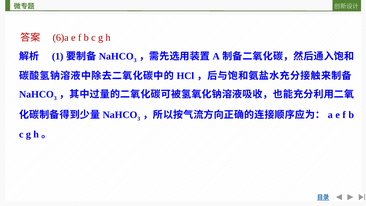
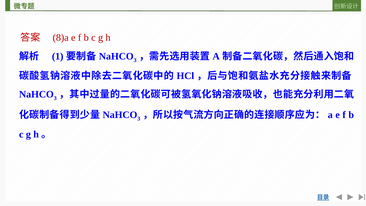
6)a: 6)a -> 8)a (61, 38)
